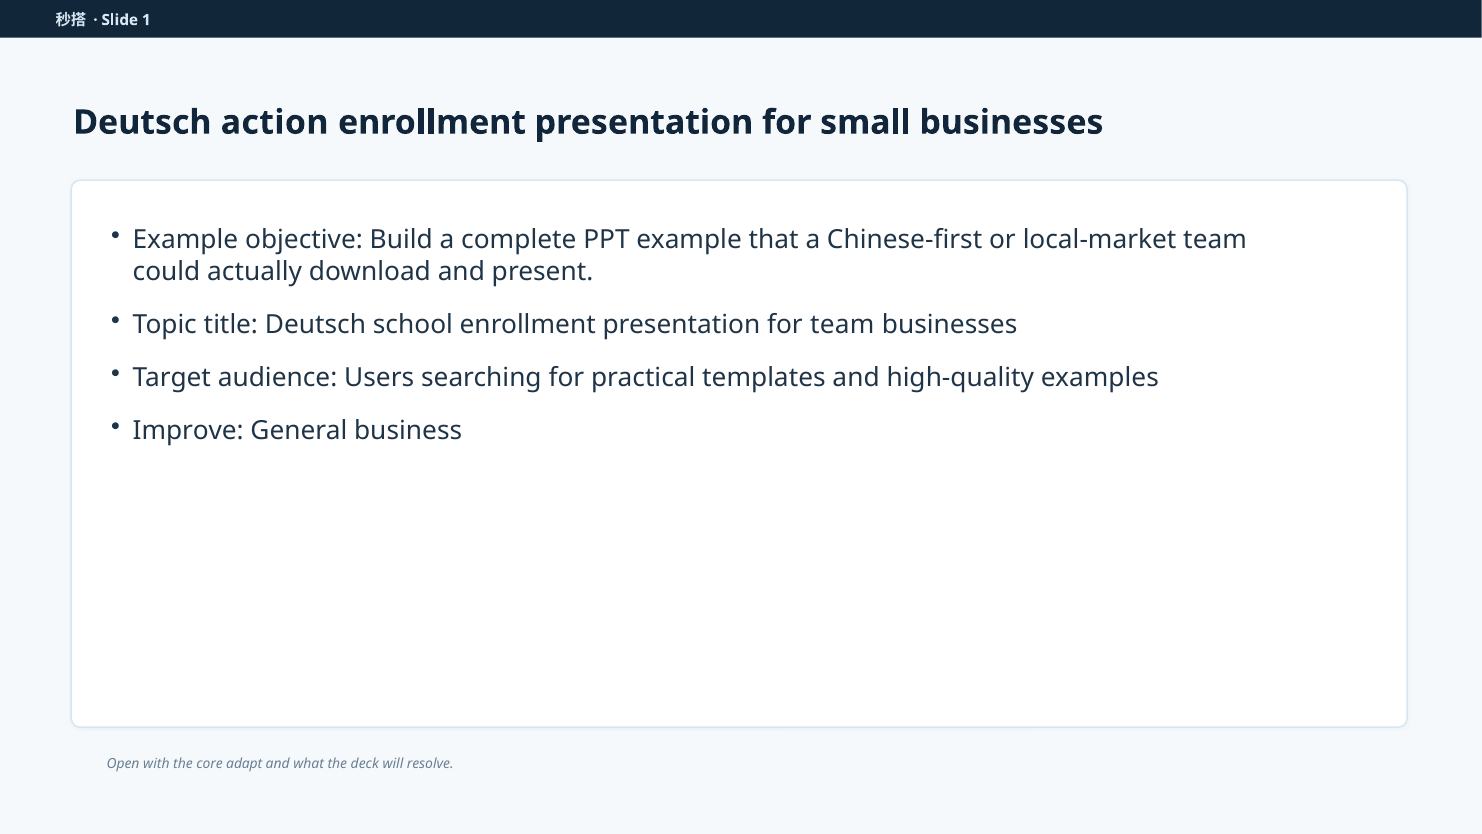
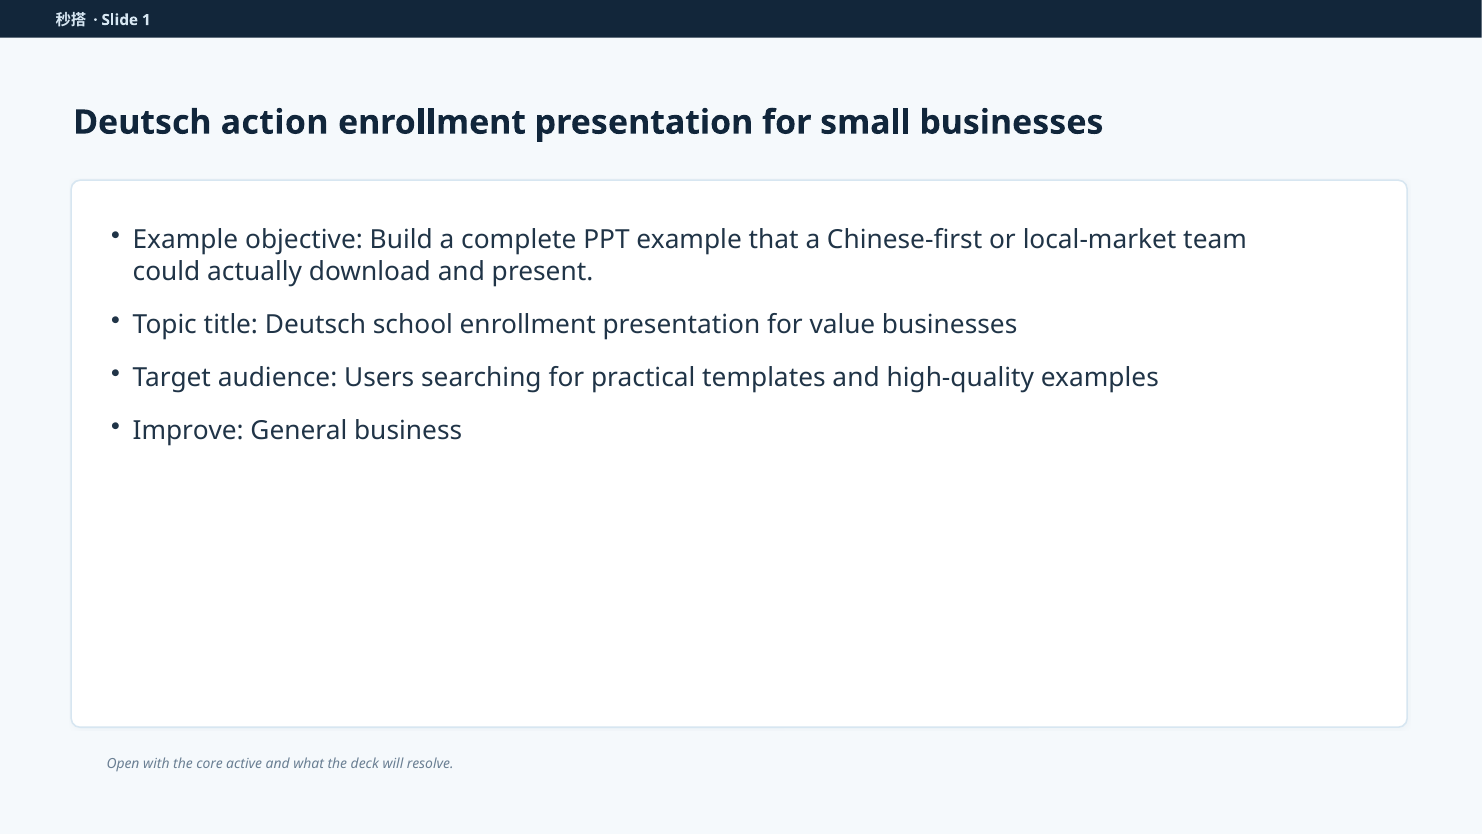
for team: team -> value (843, 324)
adapt: adapt -> active (244, 763)
